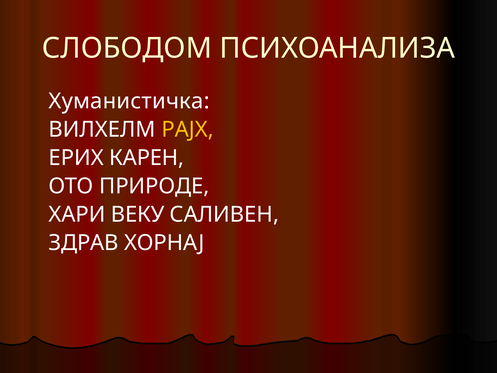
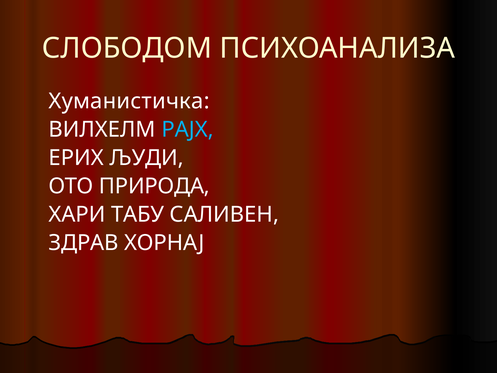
РАЈХ colour: yellow -> light blue (188, 130)
КАРЕН: КАРЕН -> ЉУДИ (147, 158)
ПРИРОДЕ: ПРИРОДЕ -> ПРИРОДА (154, 186)
ВЕКУ: ВЕКУ -> ТАБУ (138, 214)
